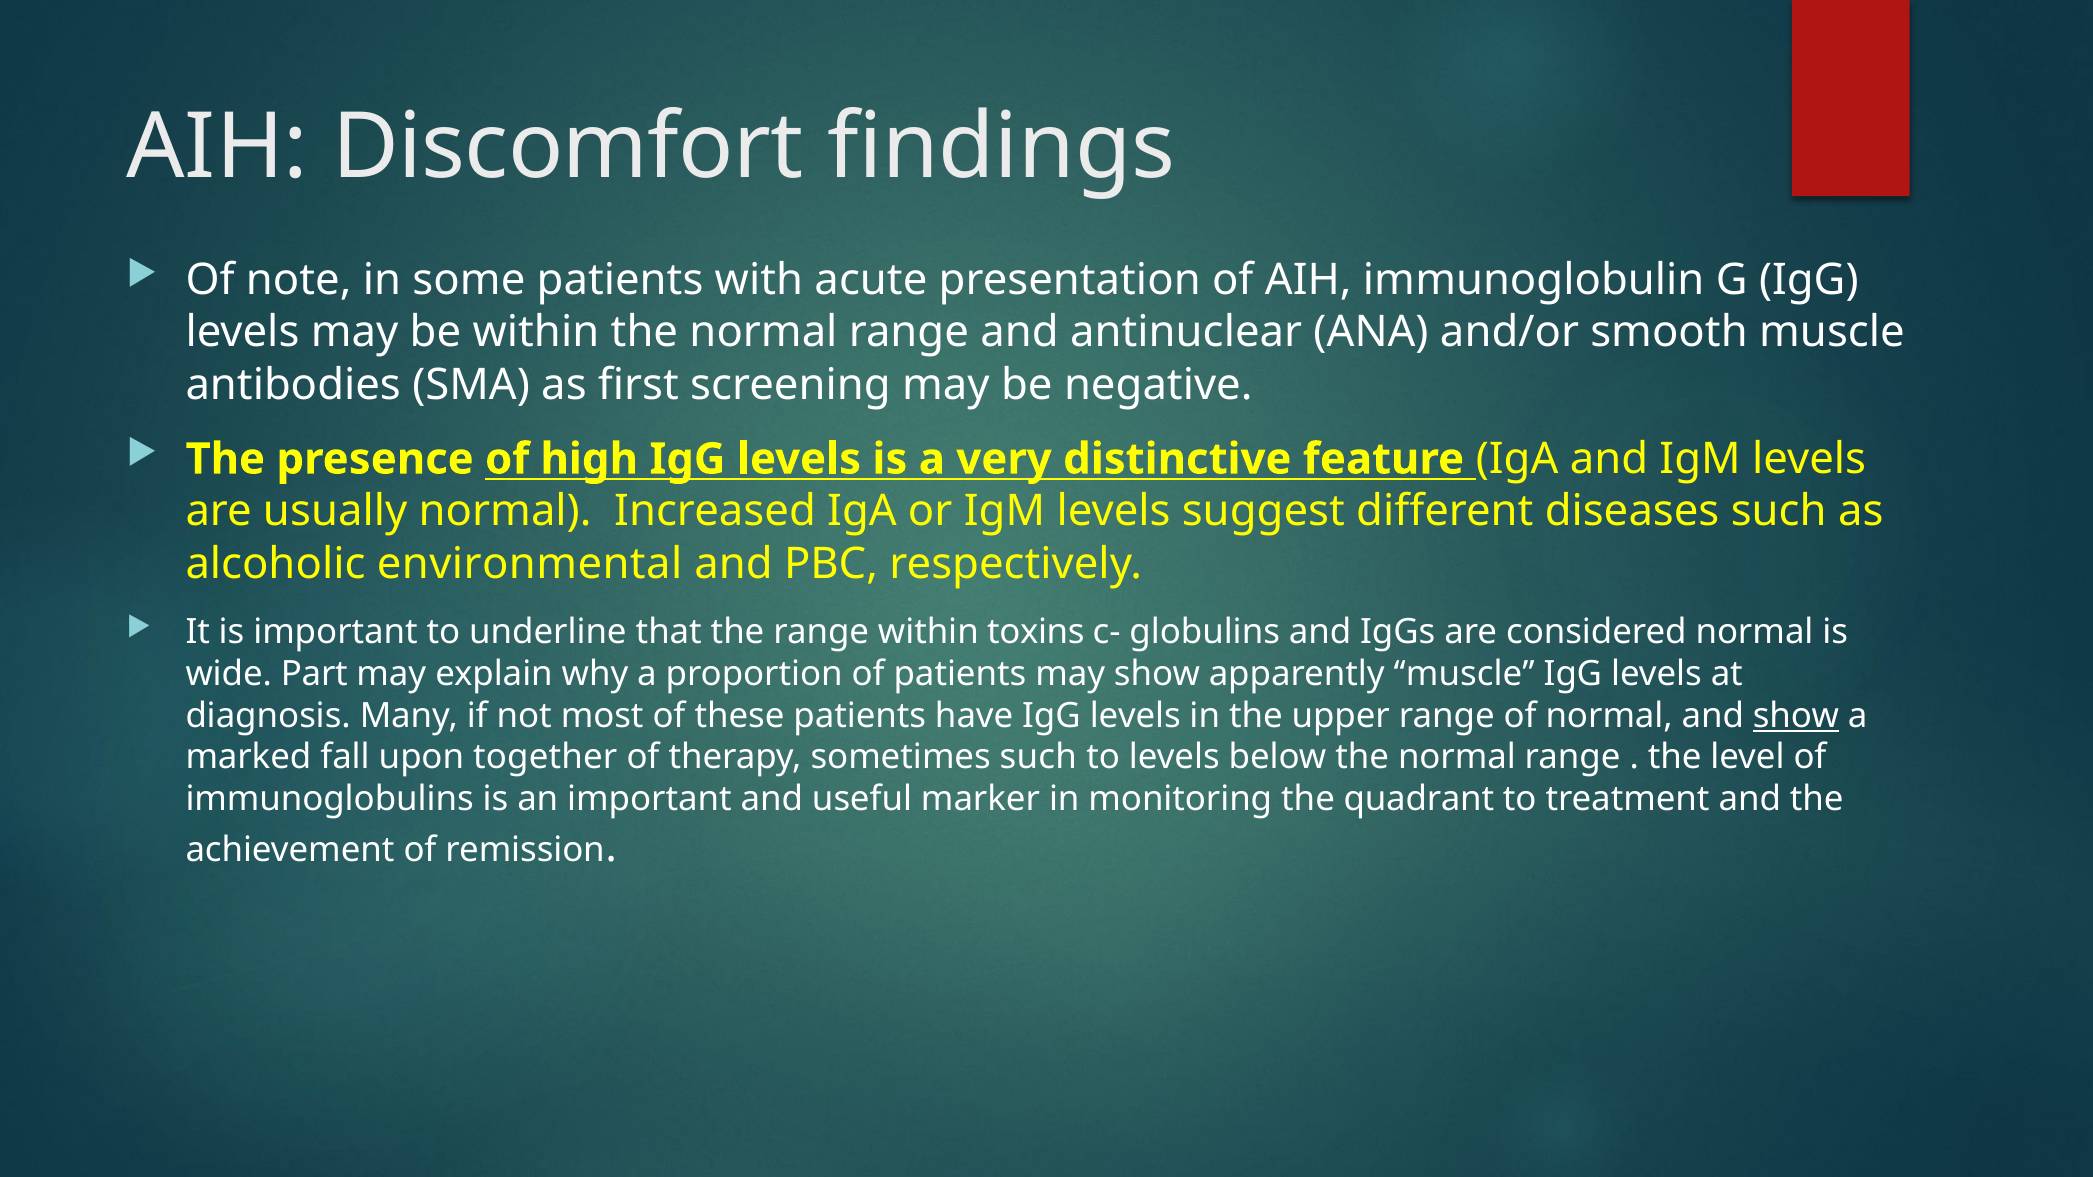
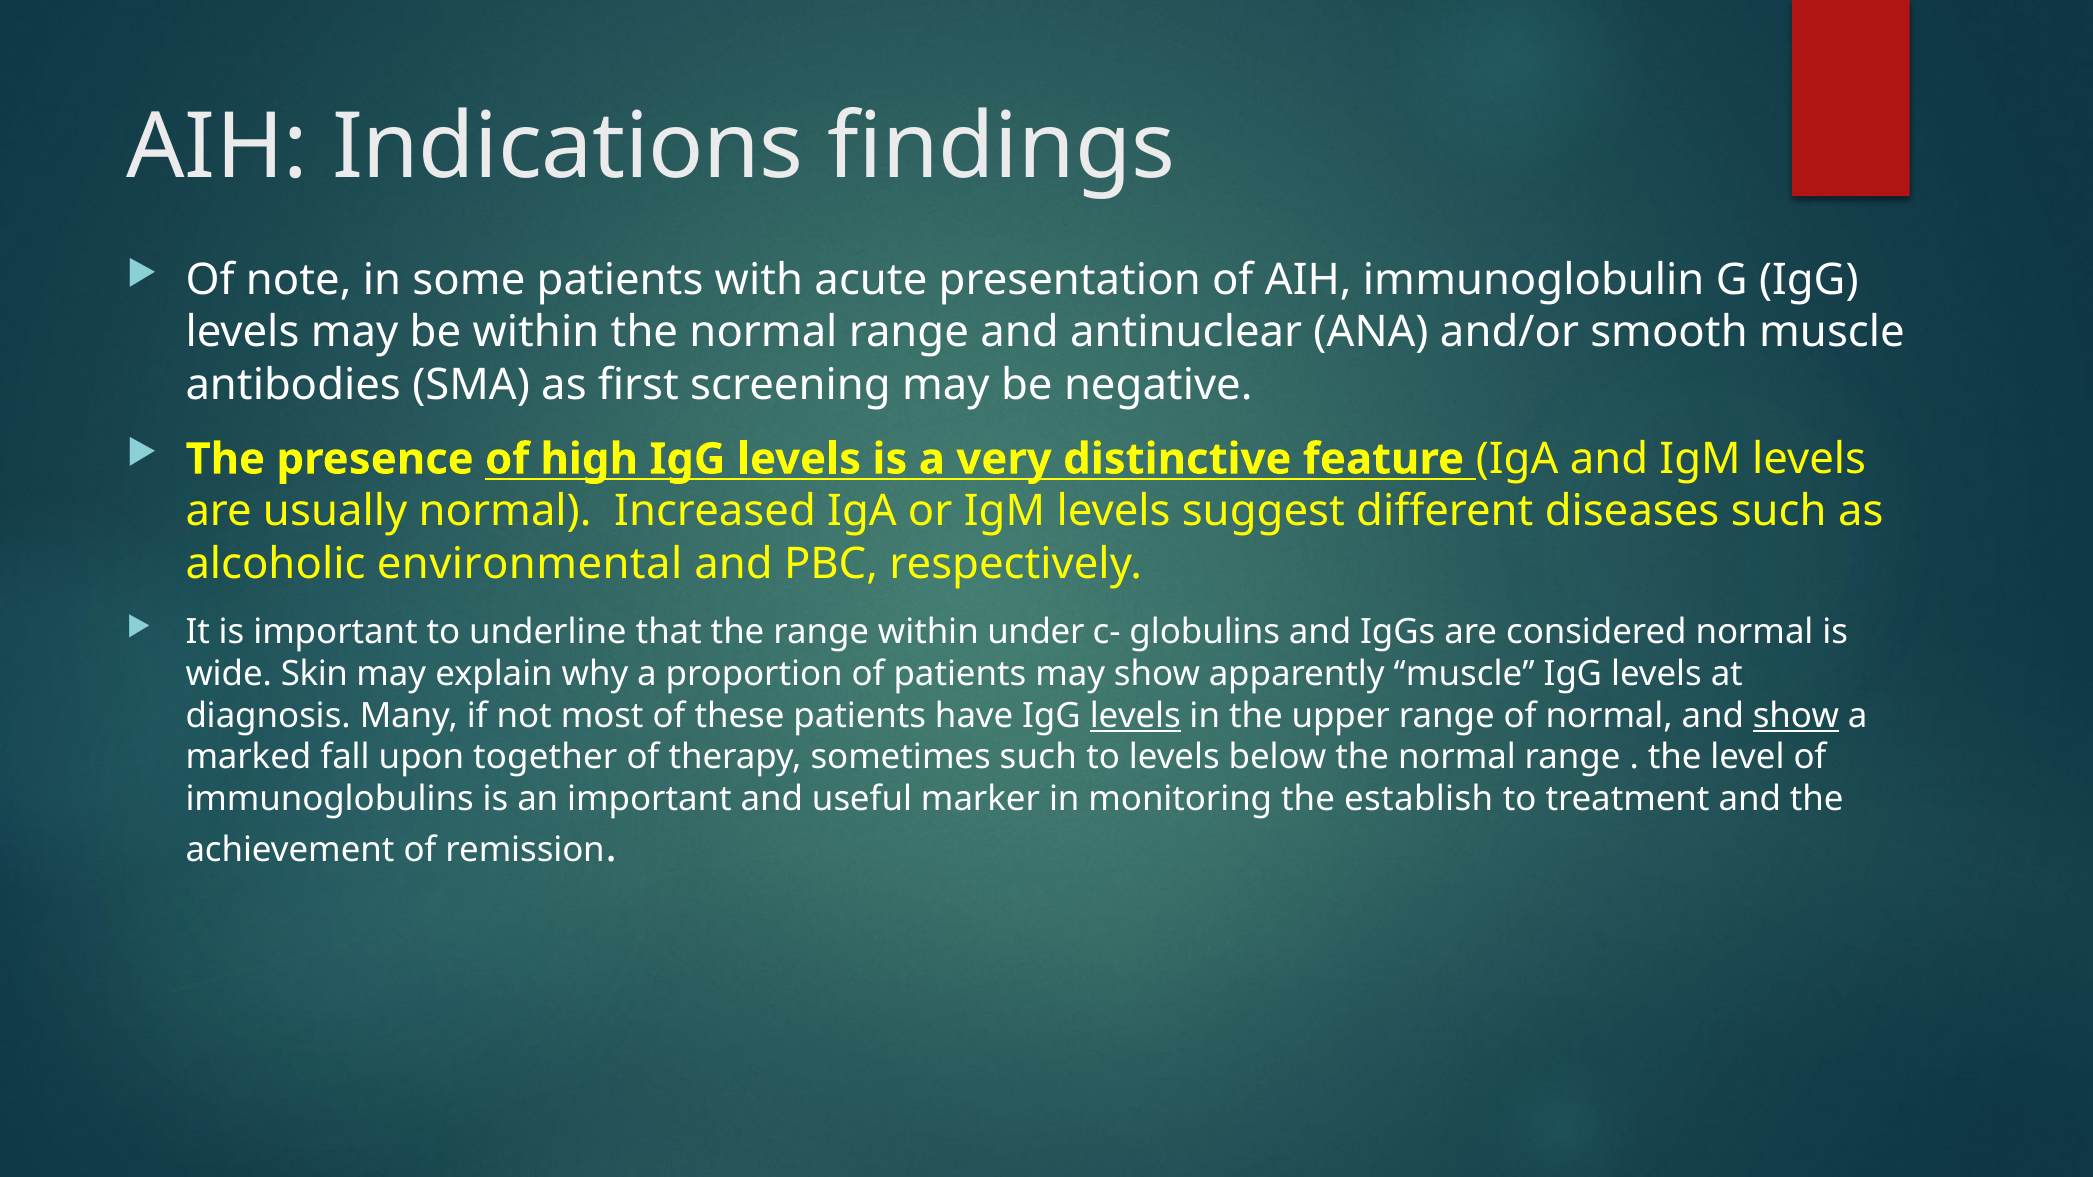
Discomfort: Discomfort -> Indications (568, 147)
toxins: toxins -> under (1036, 632)
Part: Part -> Skin (314, 674)
levels underline: none -> present (1135, 716)
quadrant: quadrant -> establish (1419, 799)
